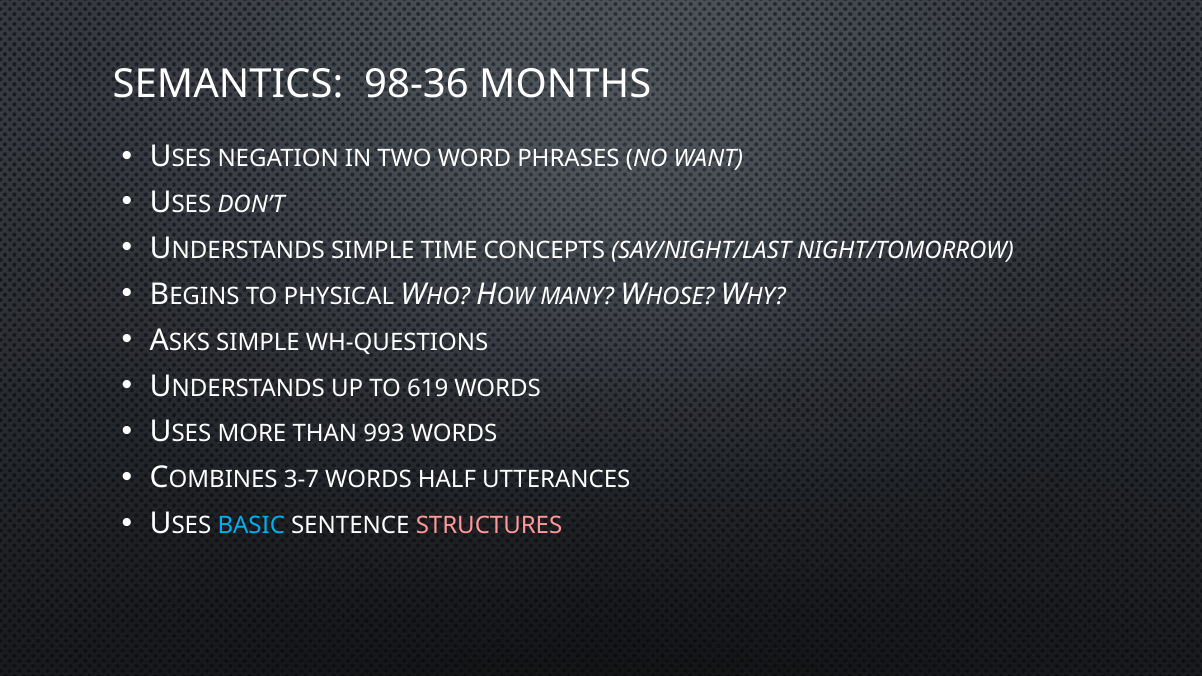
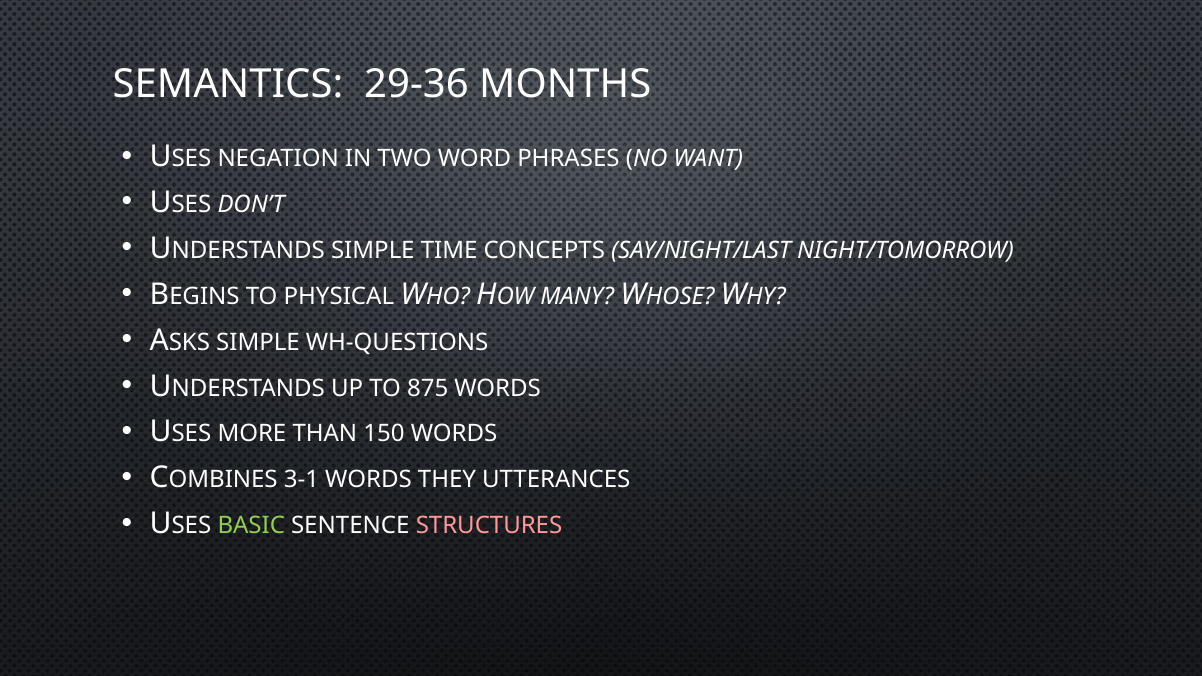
98-36: 98-36 -> 29-36 (416, 85)
619: 619 -> 875 (428, 388)
993: 993 -> 150 (384, 434)
3-7: 3-7 -> 3-1 (302, 480)
HALF: HALF -> THEY (447, 480)
BASIC colour: light blue -> light green (251, 526)
